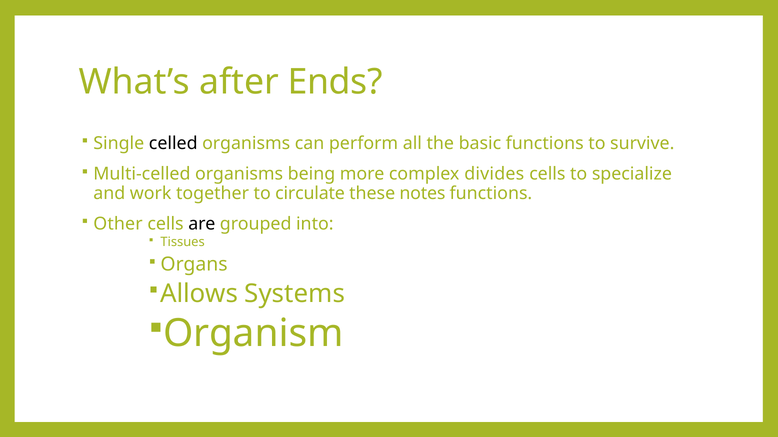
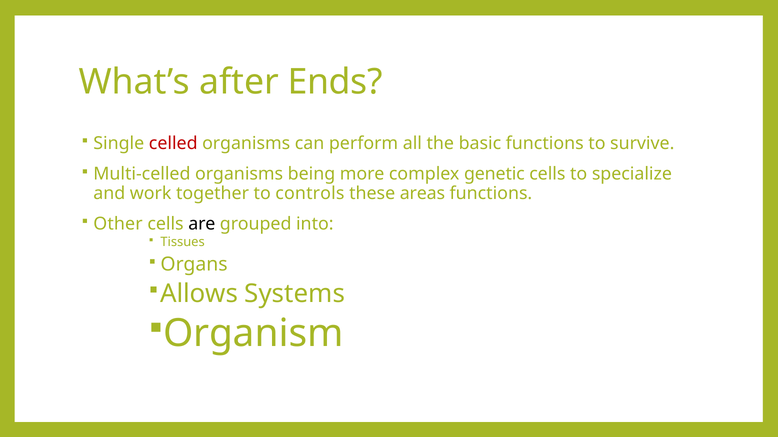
celled colour: black -> red (173, 144)
divides: divides -> genetic (494, 174)
circulate: circulate -> controls (310, 194)
notes: notes -> areas (422, 194)
